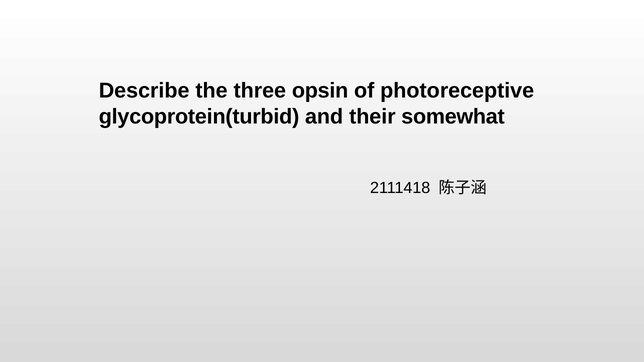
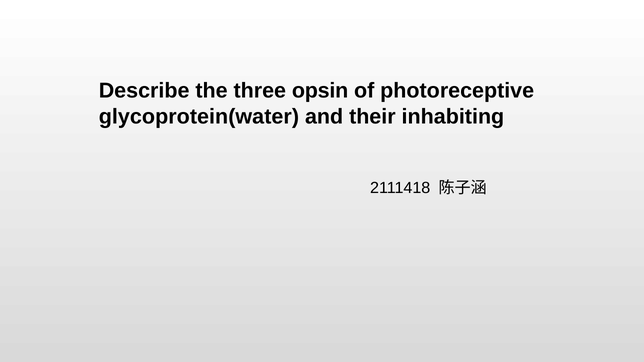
glycoprotein(turbid: glycoprotein(turbid -> glycoprotein(water (199, 117)
somewhat: somewhat -> inhabiting (453, 117)
